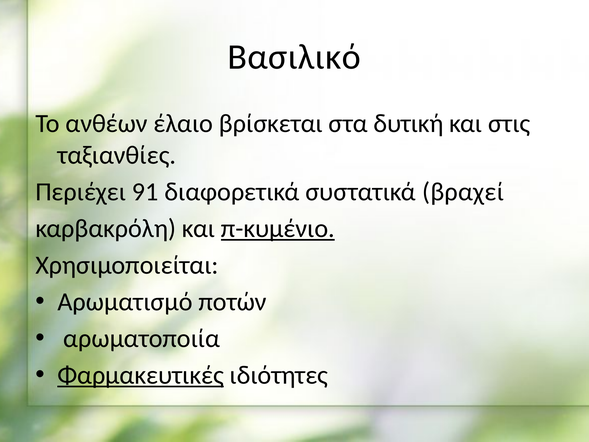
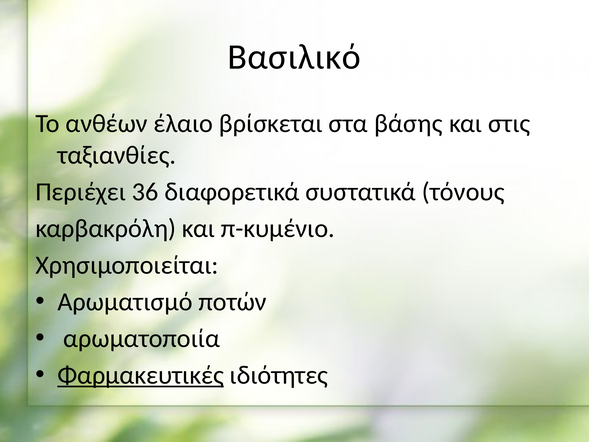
δυτική: δυτική -> βάσης (408, 124)
91: 91 -> 36 (145, 192)
βραχεί: βραχεί -> τόνους (463, 192)
π-κυμένιο underline: present -> none (278, 228)
